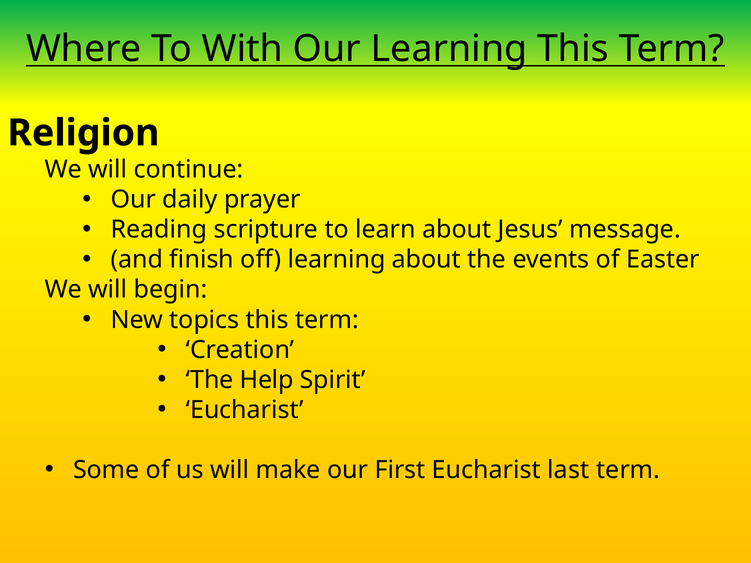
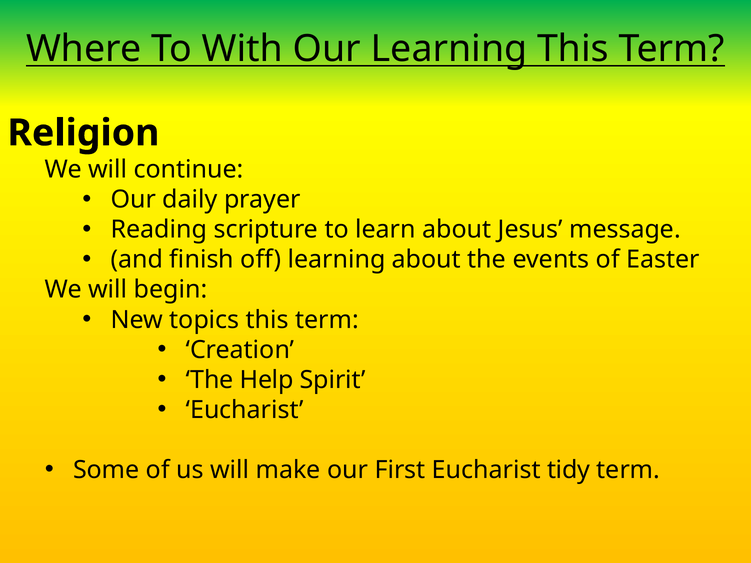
last: last -> tidy (569, 470)
